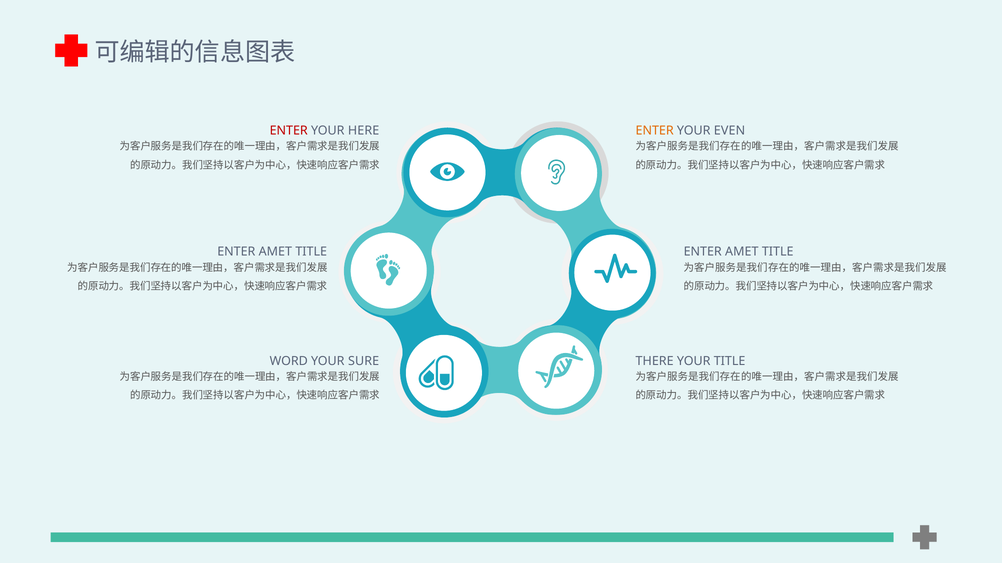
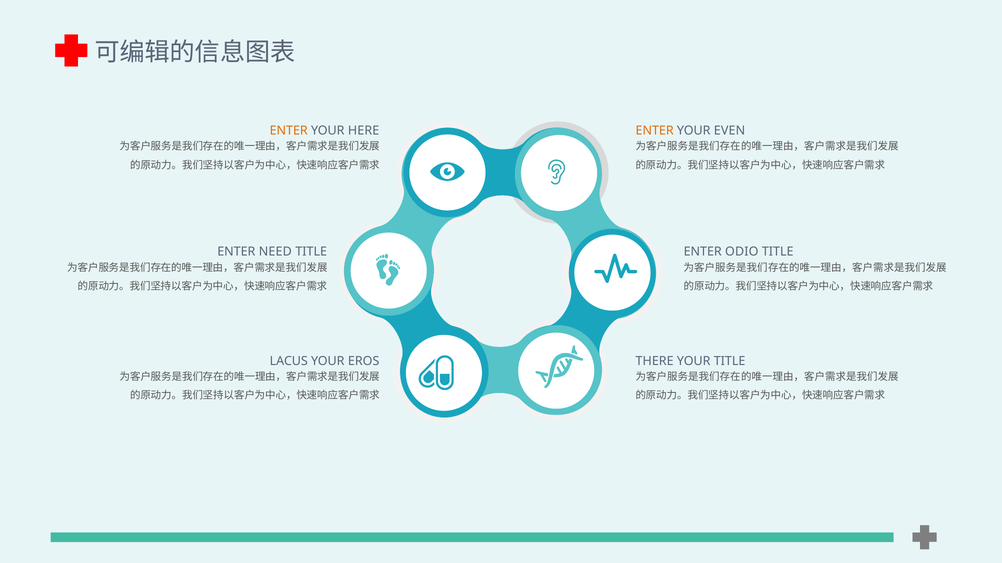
ENTER colour: red -> orange (289, 131)
AMET: AMET -> NEED (275, 252)
AMET: AMET -> ODIO (742, 252)
WORD: WORD -> LACUS (289, 361)
SURE: SURE -> EROS (364, 361)
